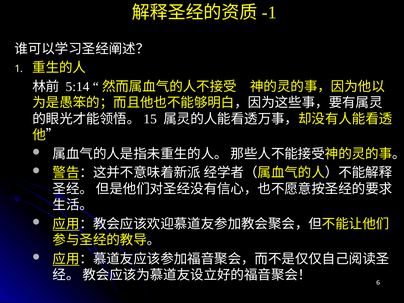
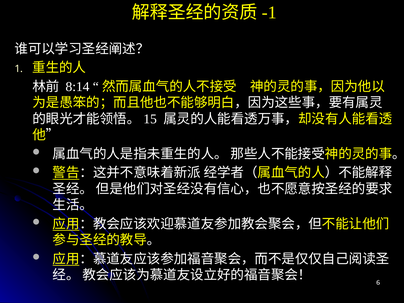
5:14: 5:14 -> 8:14 (78, 87)
